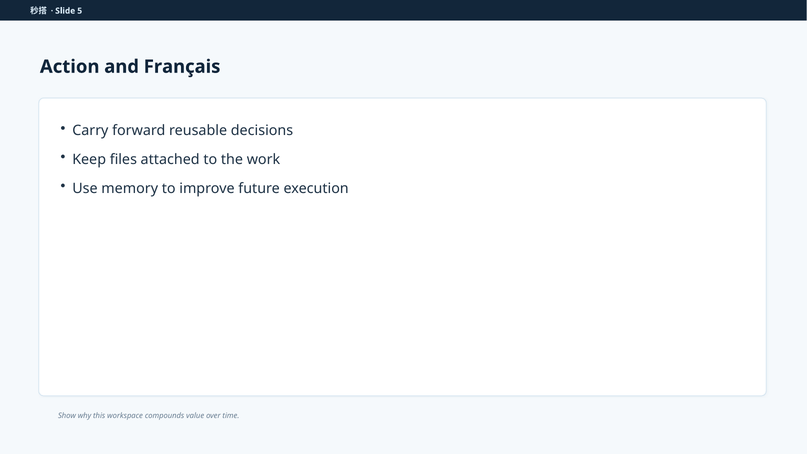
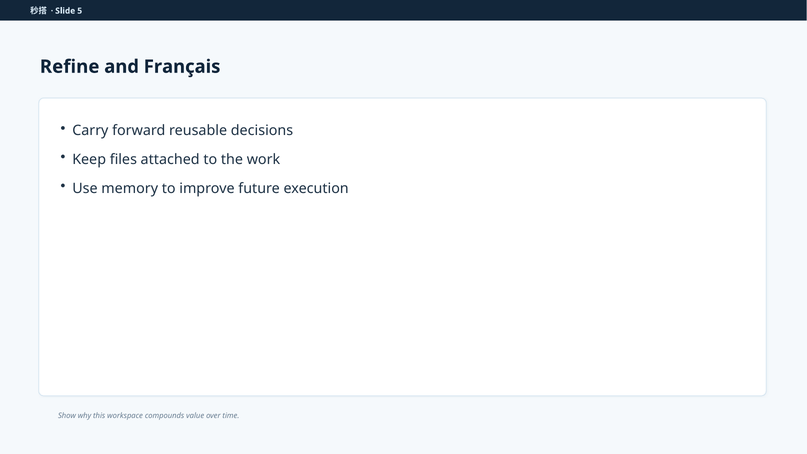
Action: Action -> Refine (70, 67)
